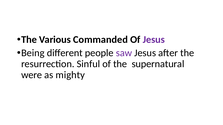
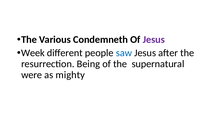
Commanded: Commanded -> Condemneth (101, 40)
Being: Being -> Week (33, 53)
saw colour: purple -> blue (124, 53)
Sinful: Sinful -> Being (88, 64)
